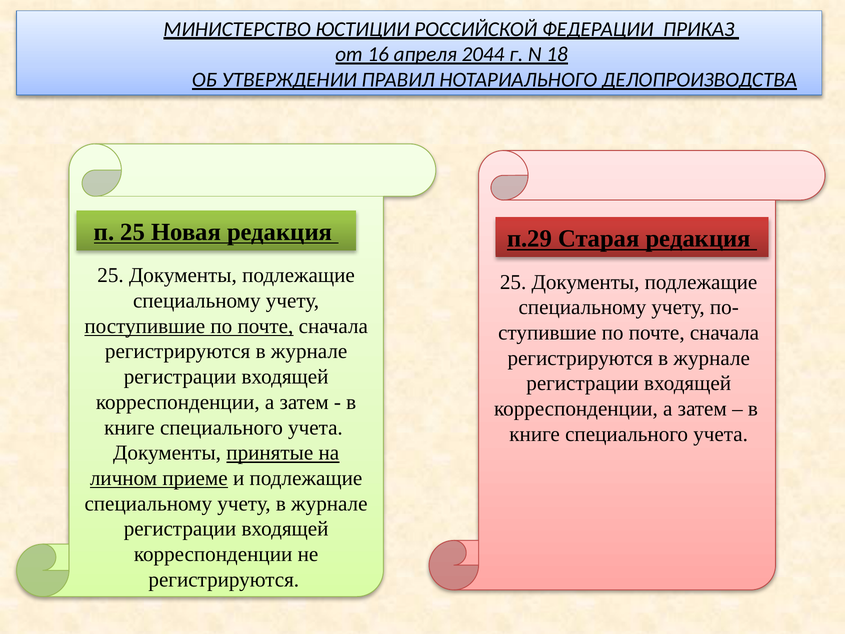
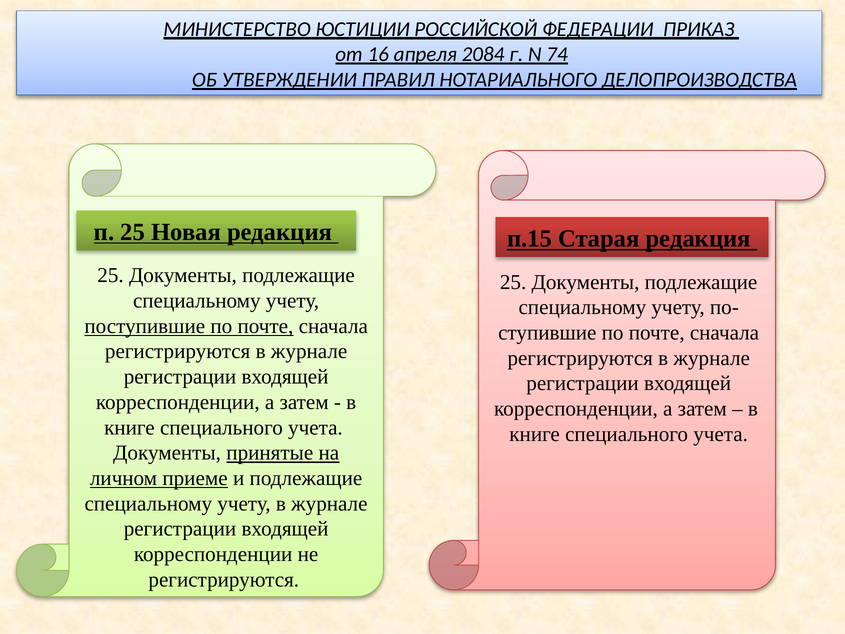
2044: 2044 -> 2084 (483, 54)
18: 18 -> 74 (557, 54)
п.29: п.29 -> п.15 (530, 239)
